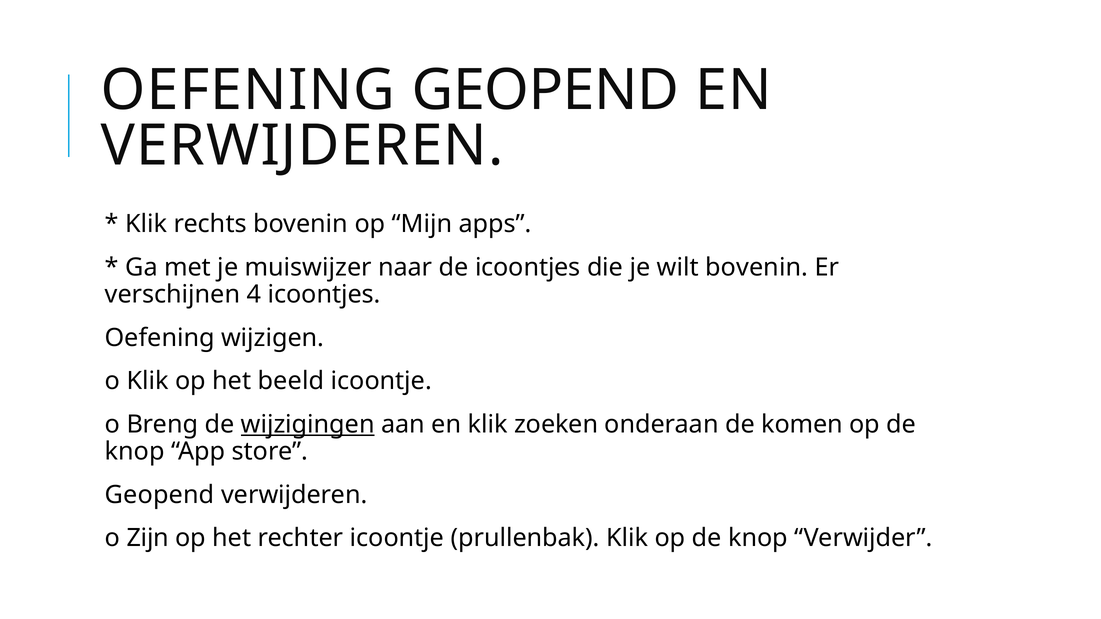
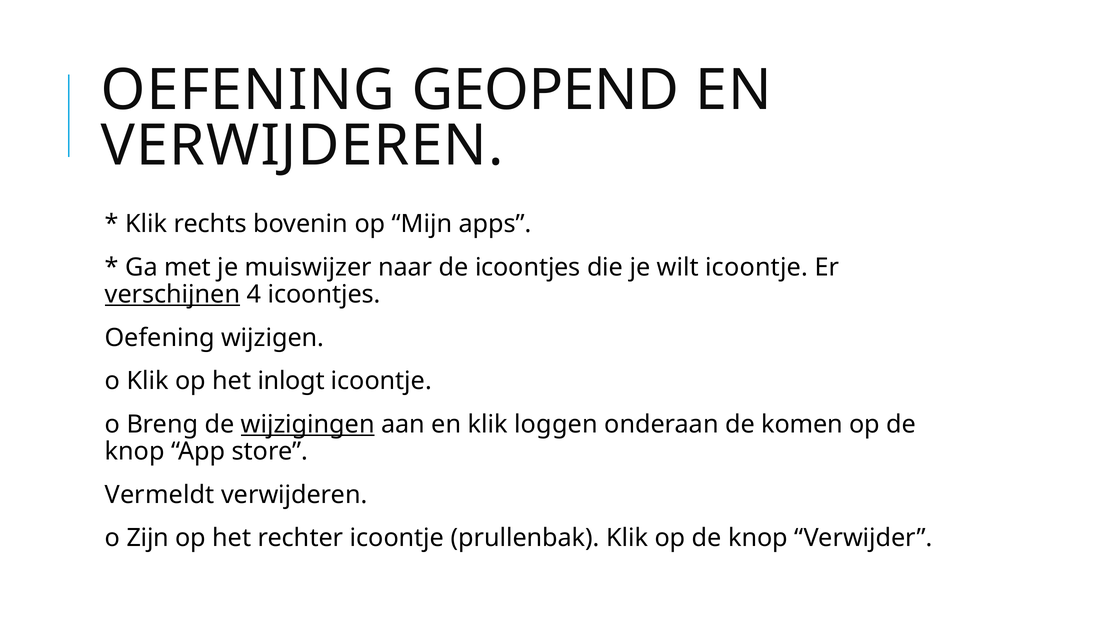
wilt bovenin: bovenin -> icoontje (757, 267)
verschijnen underline: none -> present (173, 295)
beeld: beeld -> inlogt (291, 381)
zoeken: zoeken -> loggen (556, 424)
Geopend: Geopend -> Vermeldt (160, 495)
